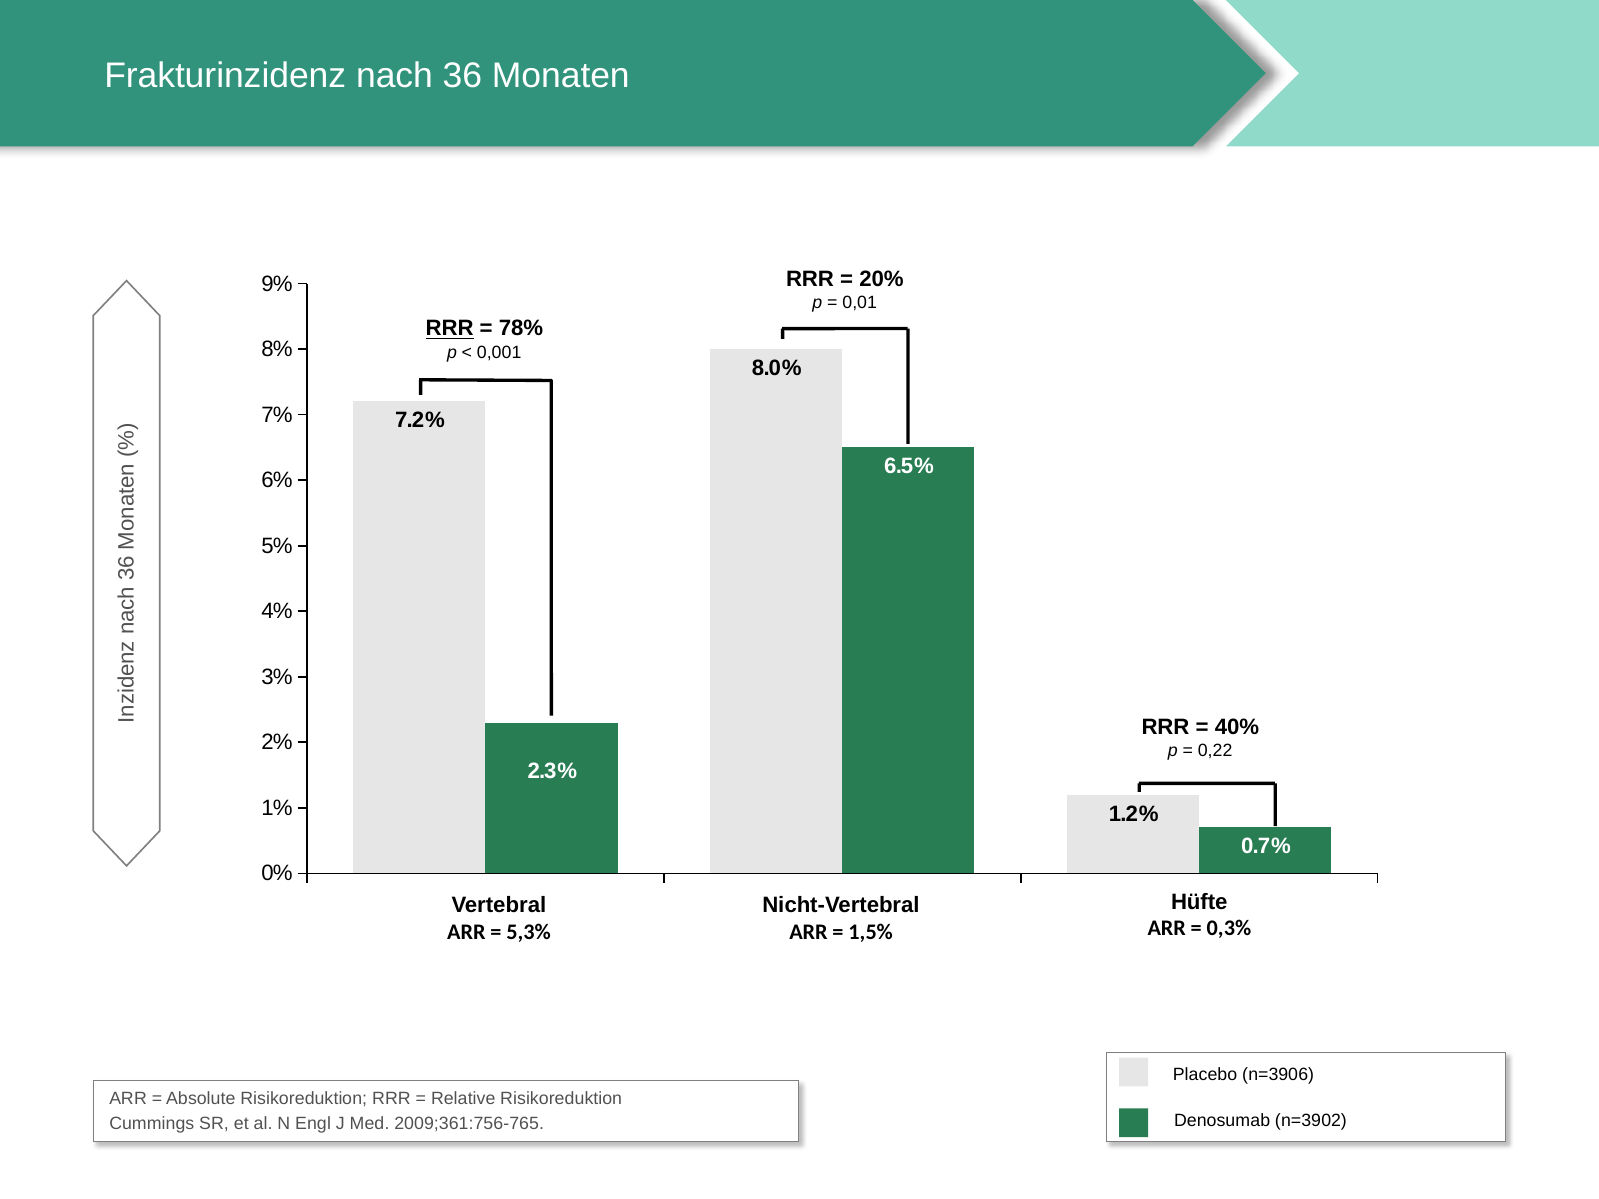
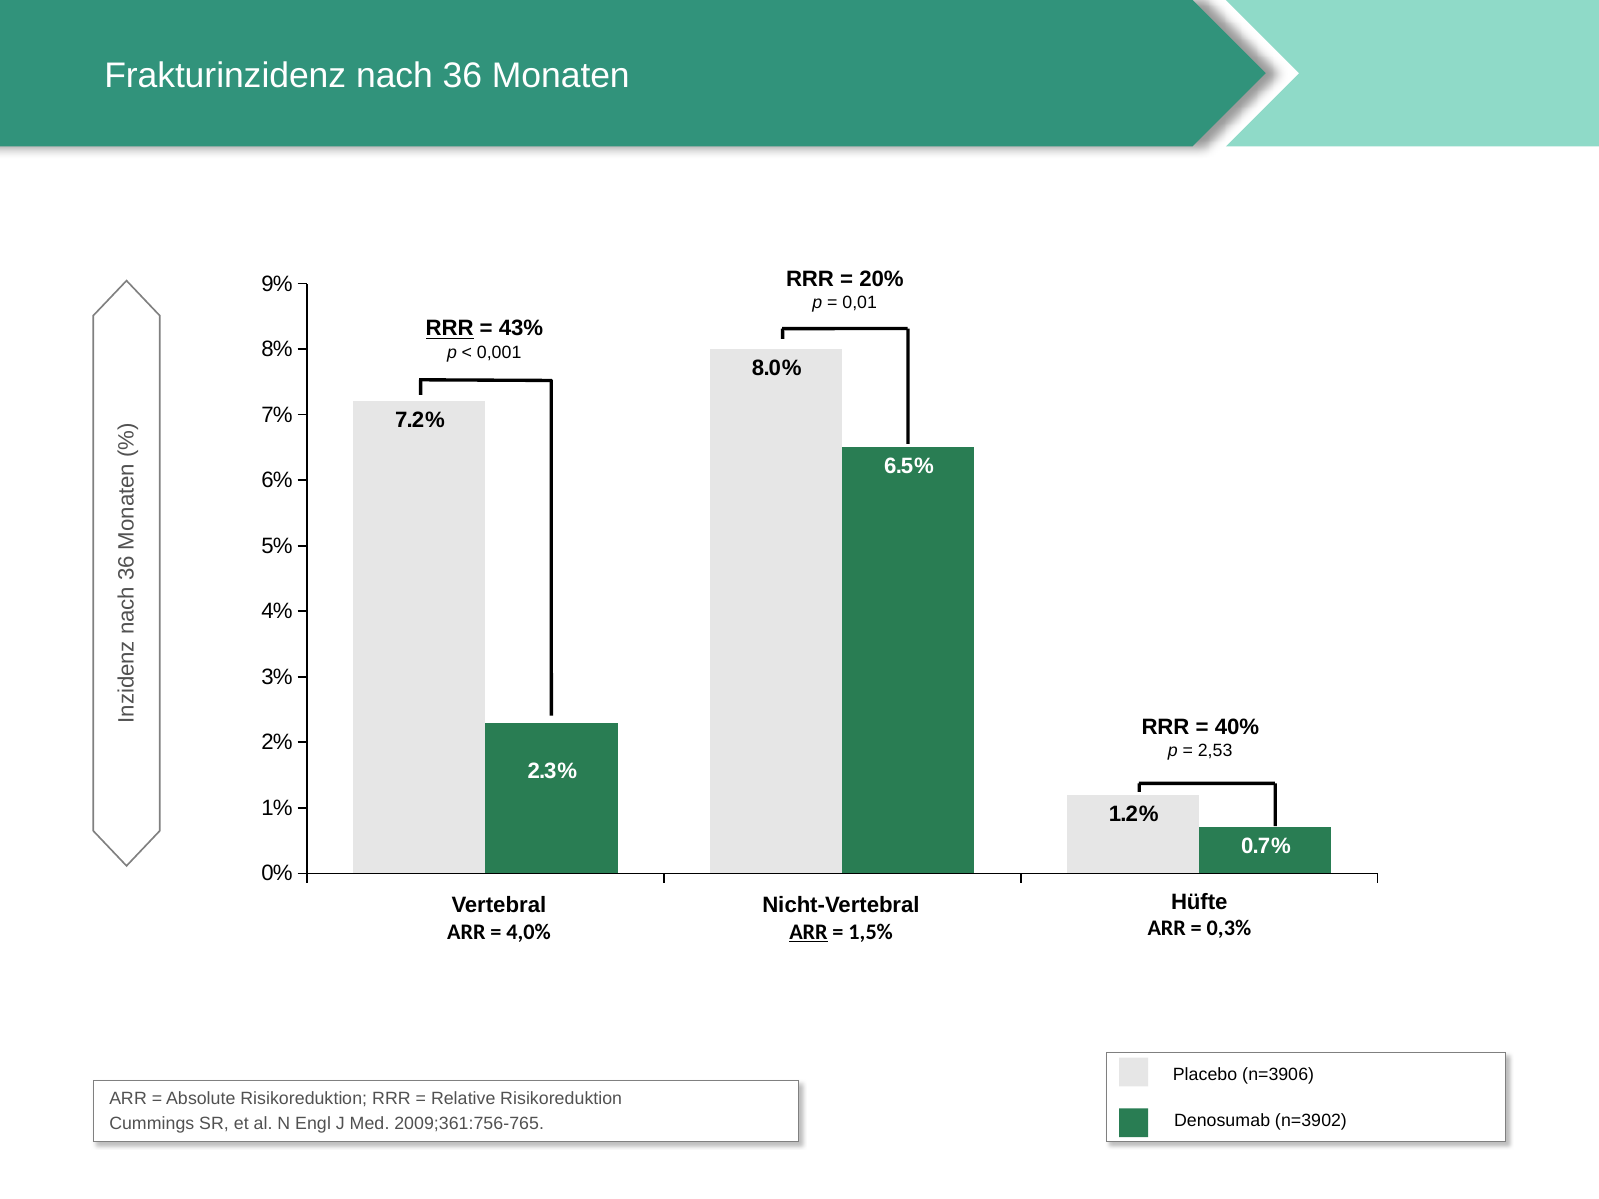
78%: 78% -> 43% (521, 329)
0,22: 0,22 -> 2,53 (1215, 751)
5,3%: 5,3% -> 4,0% (529, 932)
ARR underline: none -> present (808, 932)
